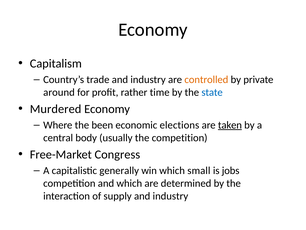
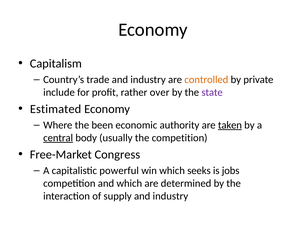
around: around -> include (59, 92)
time: time -> over (160, 92)
state colour: blue -> purple (212, 92)
Murdered: Murdered -> Estimated (56, 109)
elections: elections -> authority (179, 125)
central underline: none -> present (58, 138)
generally: generally -> powerful (119, 170)
small: small -> seeks (199, 170)
